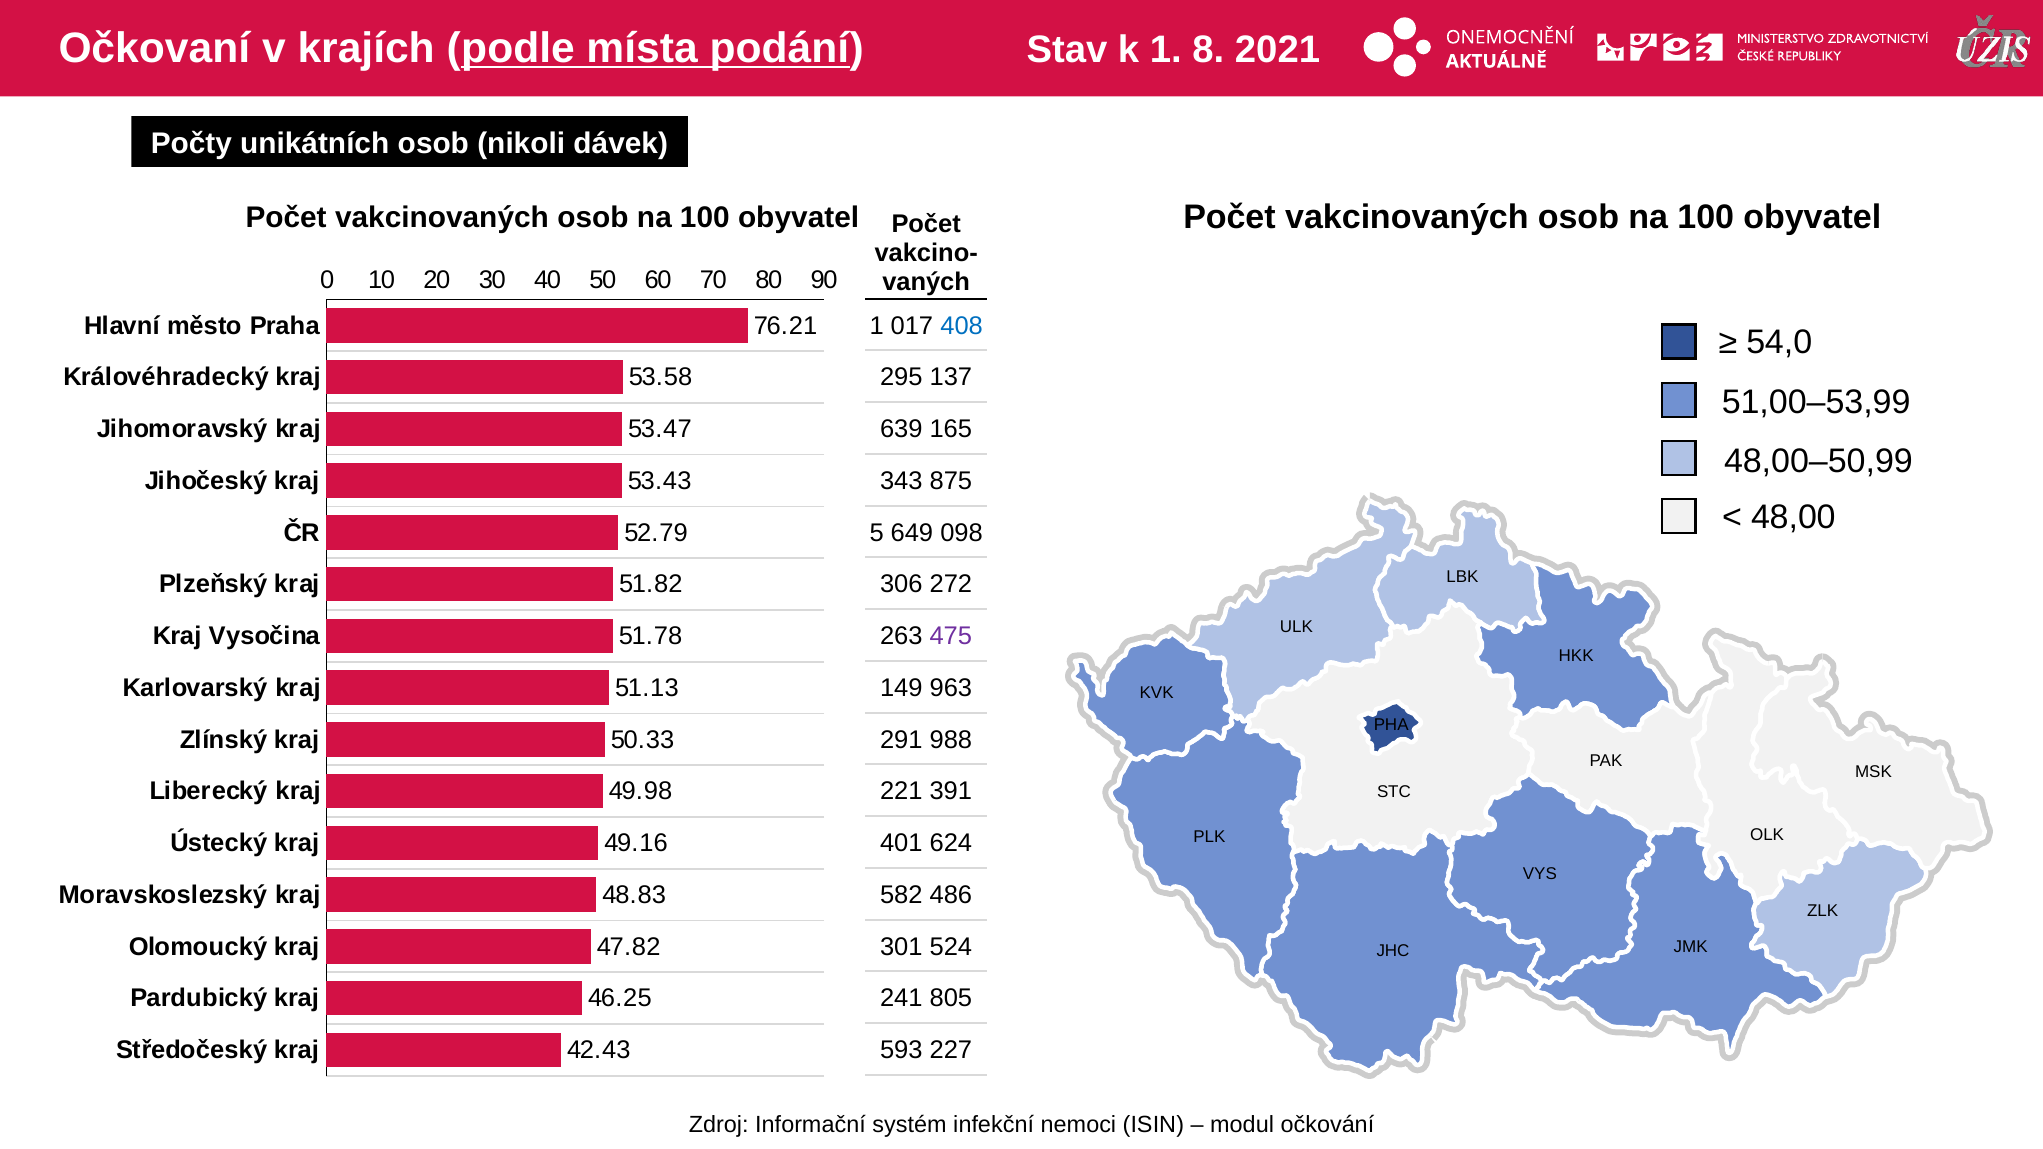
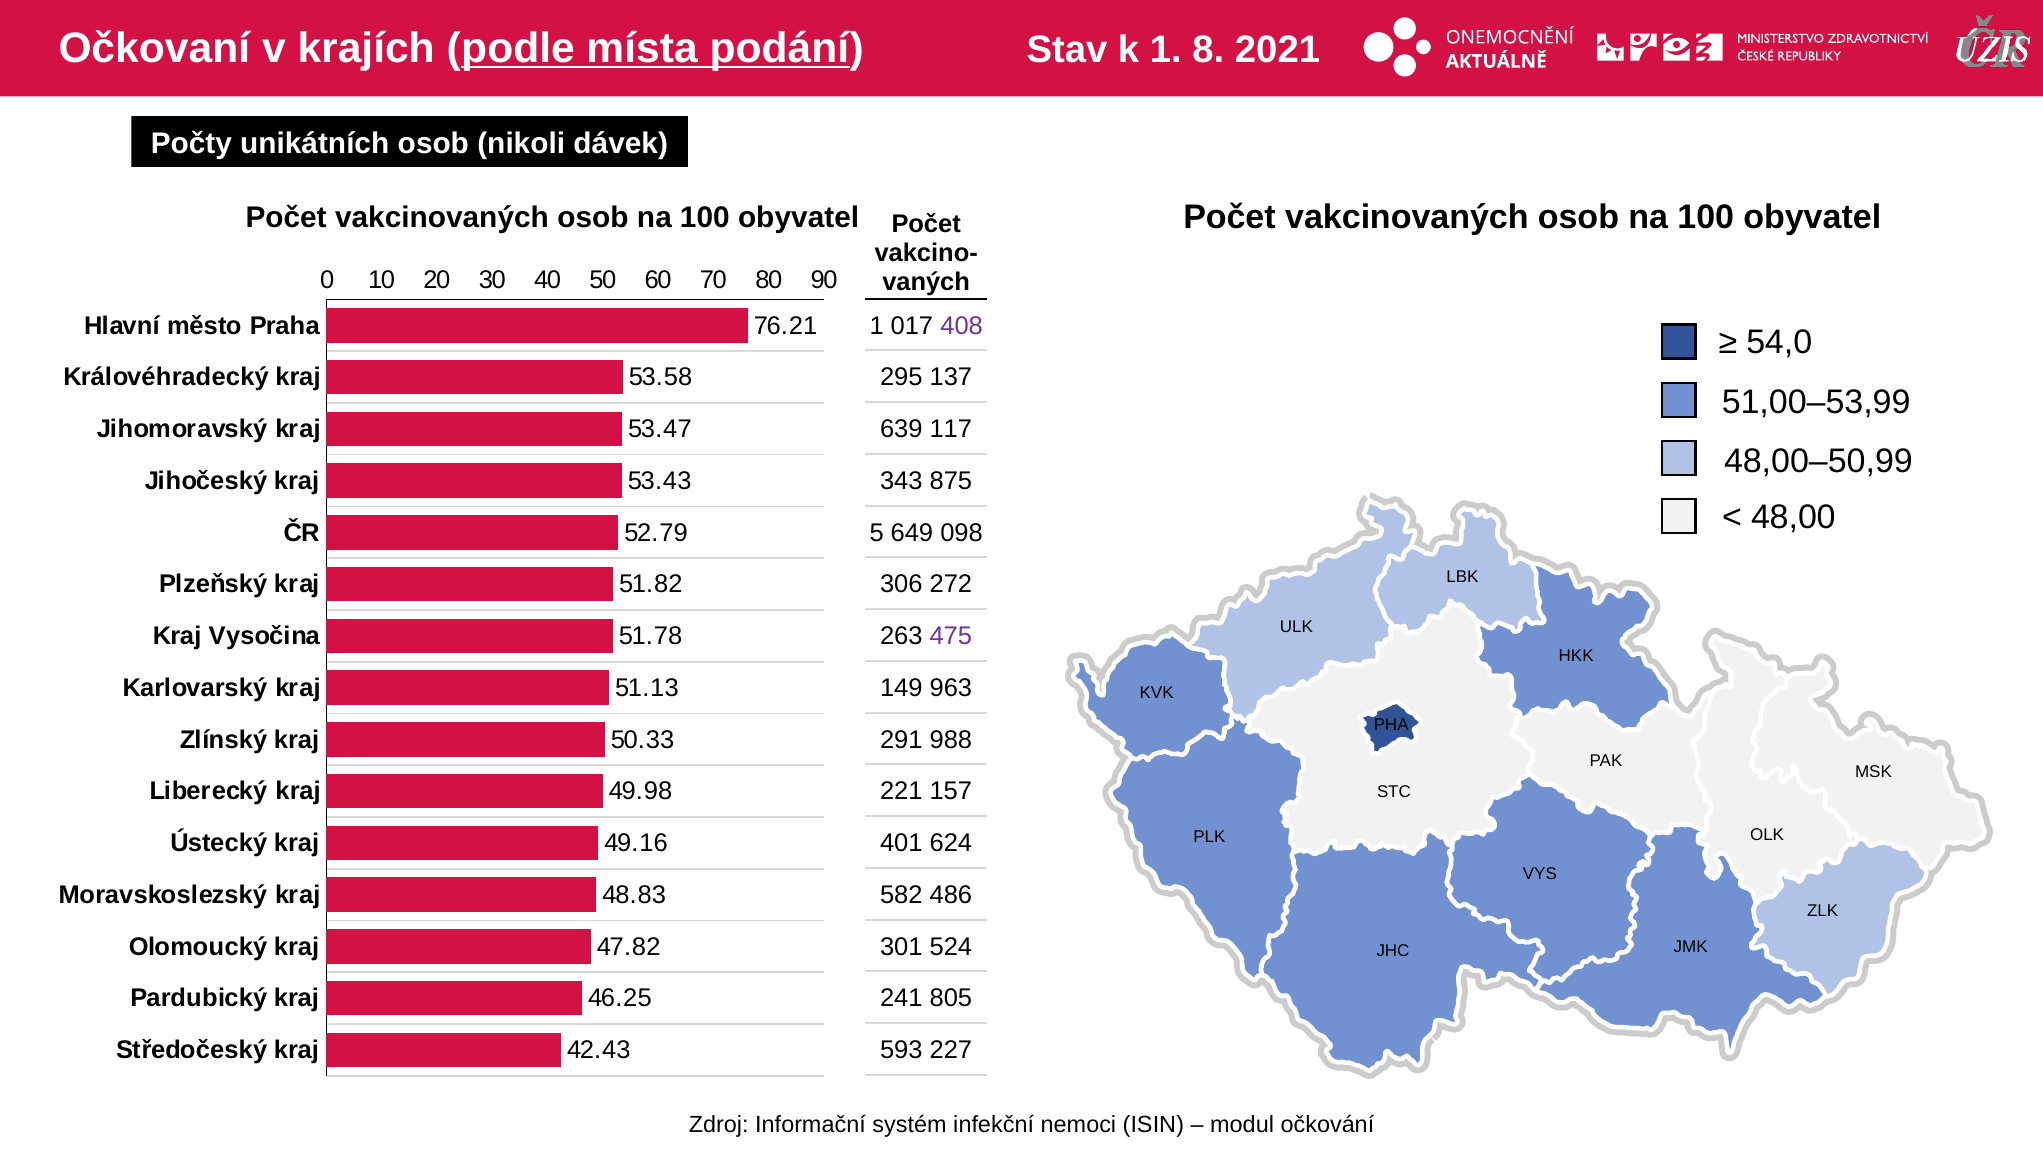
408 colour: blue -> purple (962, 326)
165: 165 -> 117 (951, 429)
391: 391 -> 157 (951, 792)
